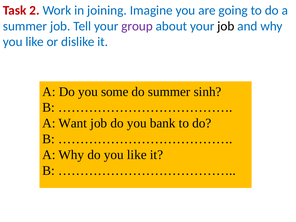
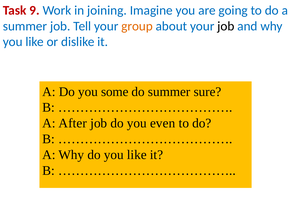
2: 2 -> 9 (34, 10)
group colour: purple -> orange (137, 26)
sinh: sinh -> sure (208, 92)
Want: Want -> After (73, 123)
bank: bank -> even (163, 123)
